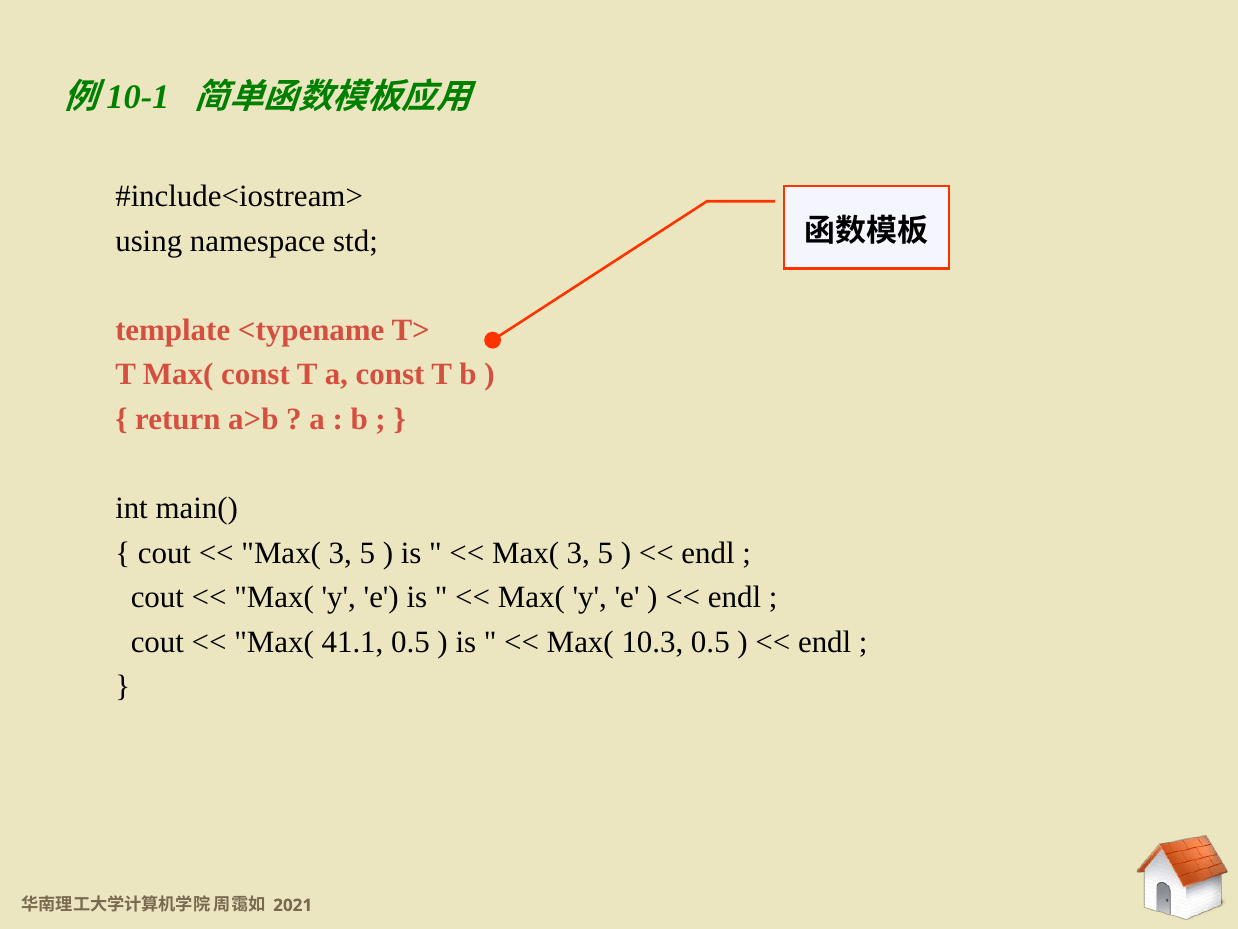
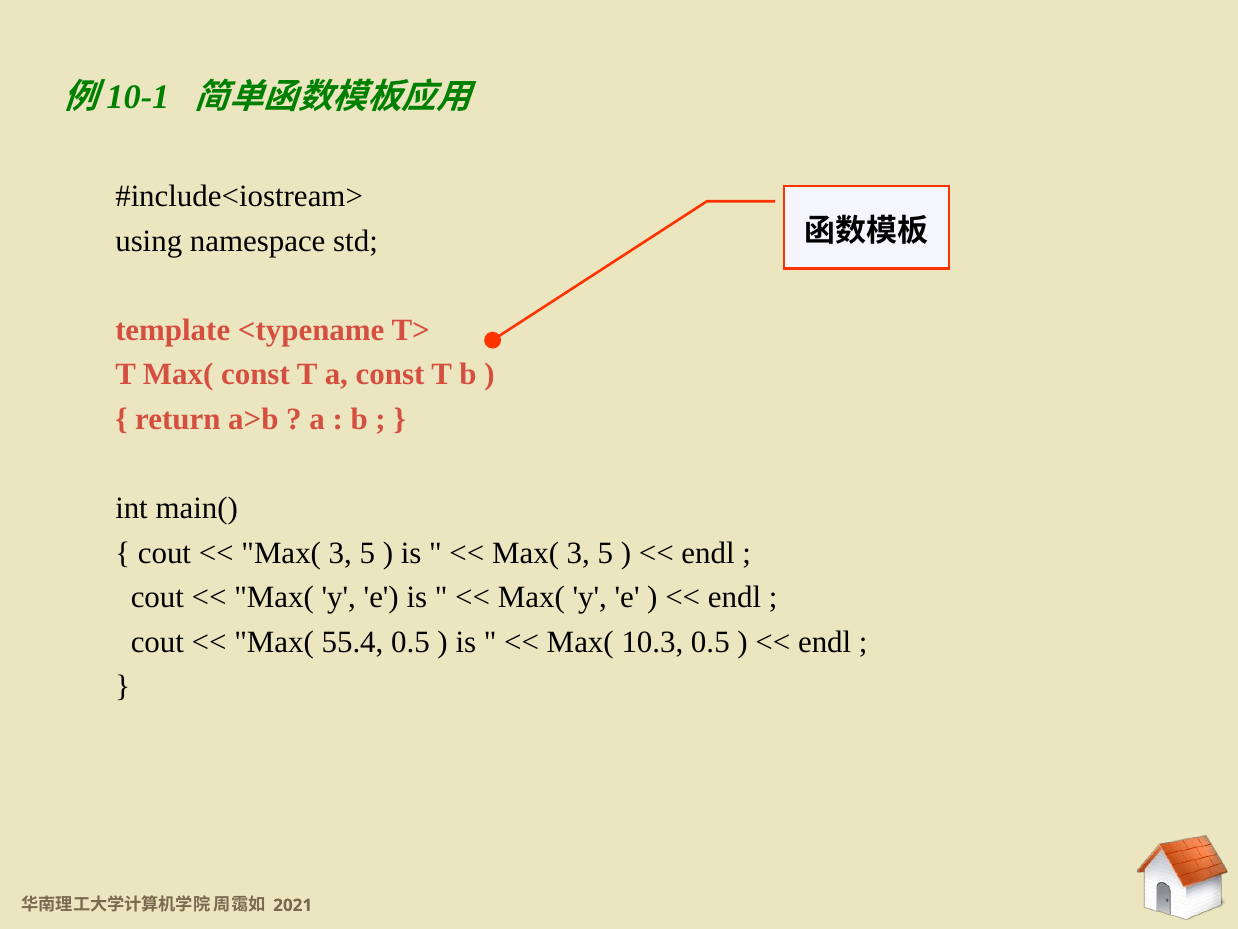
41.1: 41.1 -> 55.4 (353, 642)
